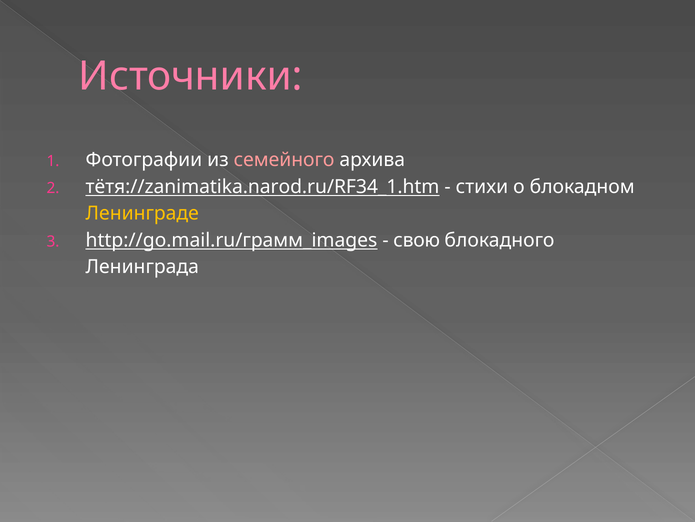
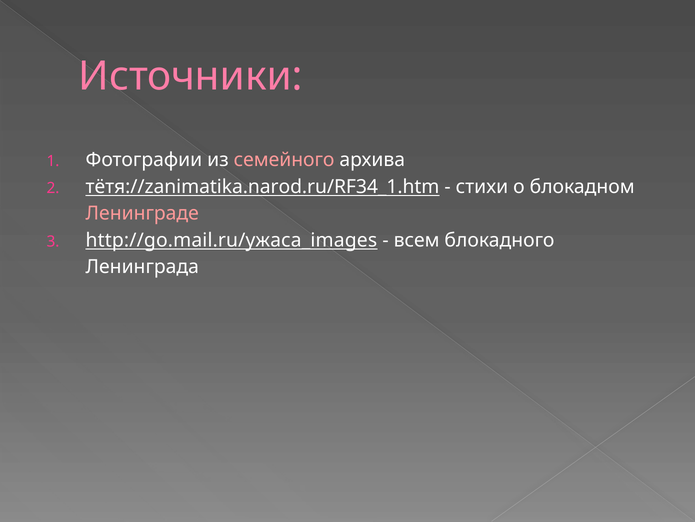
Ленинграде colour: yellow -> pink (142, 213)
http://go.mail.ru/грамм_images: http://go.mail.ru/грамм_images -> http://go.mail.ru/ужаса_images (231, 240)
свою: свою -> всем (417, 240)
